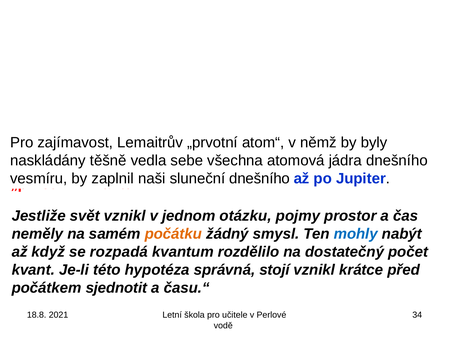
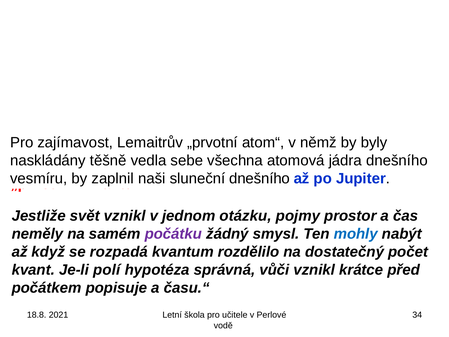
počátku colour: orange -> purple (173, 234)
této: této -> polí (107, 270)
stojí: stojí -> vůči (274, 270)
sjednotit: sjednotit -> popisuje (116, 288)
